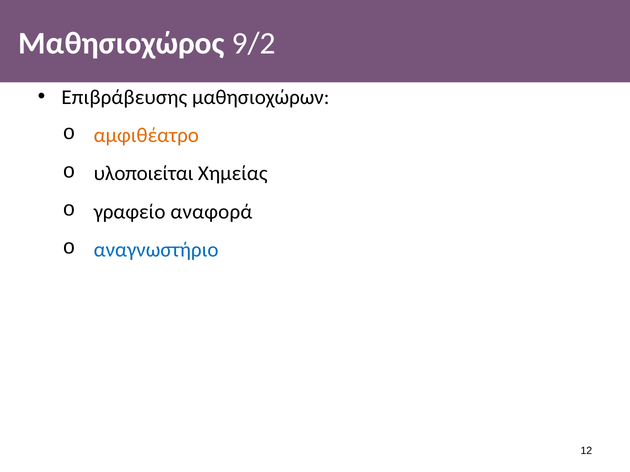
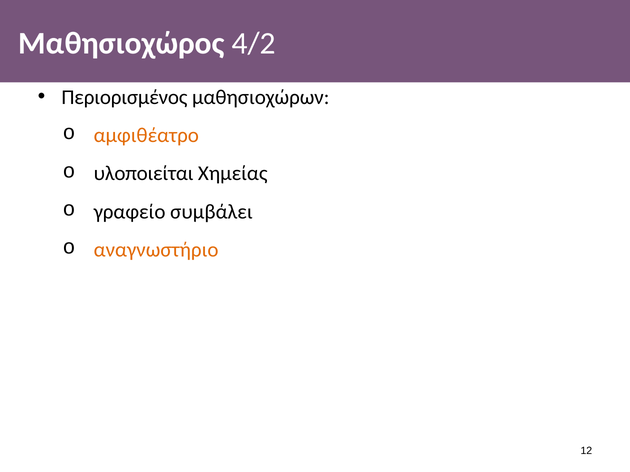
9/2: 9/2 -> 4/2 (254, 43)
Επιβράβευσης: Επιβράβευσης -> Περιορισμένος (124, 97)
αναφορά: αναφορά -> συμβάλει (211, 212)
αναγνωστήριο colour: blue -> orange (156, 250)
